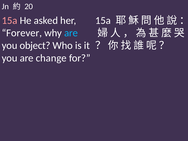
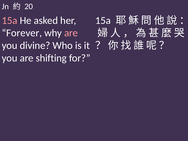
are colour: light blue -> pink (71, 33)
object: object -> divine (35, 46)
change: change -> shifting (51, 58)
